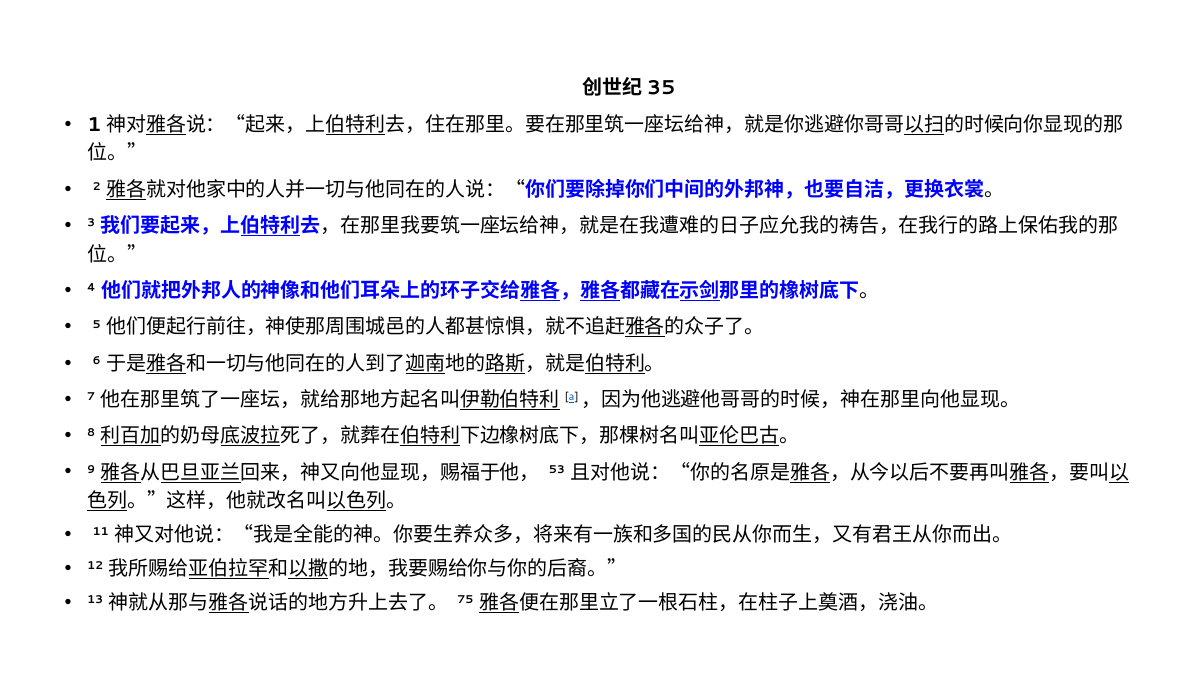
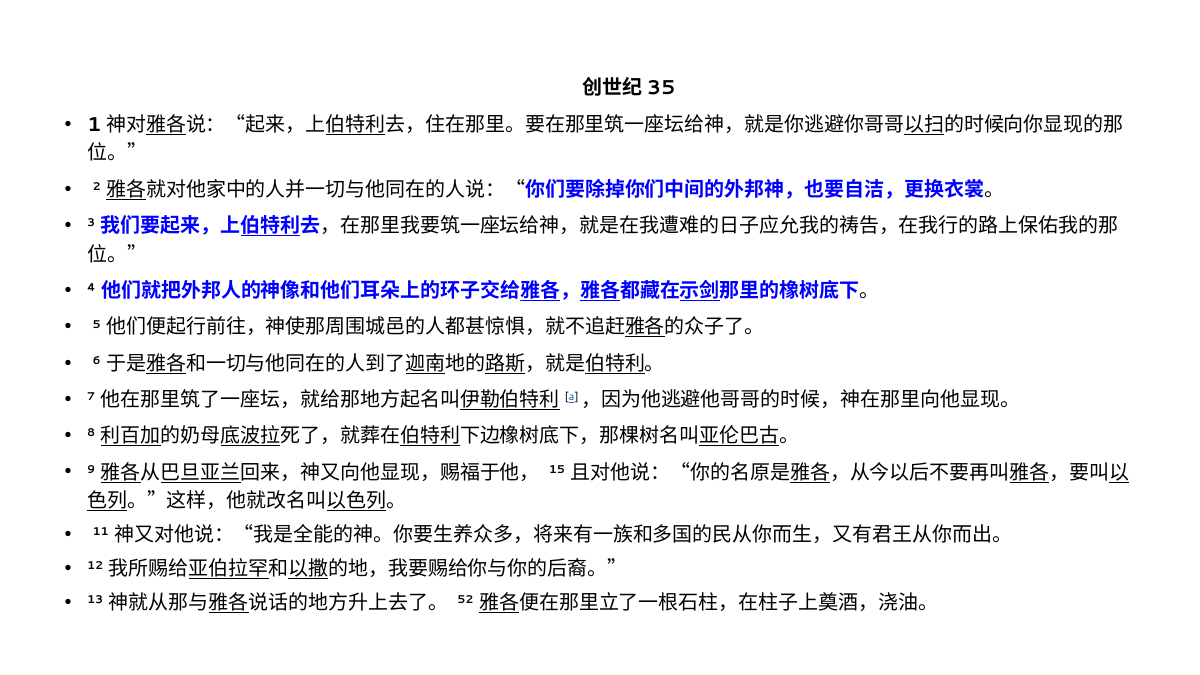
53: 53 -> 15 (557, 470)
75: 75 -> 52 (465, 600)
